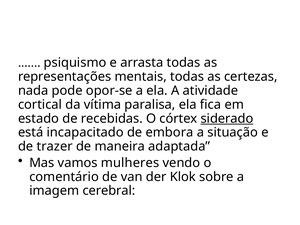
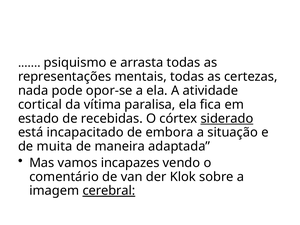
trazer: trazer -> muita (55, 146)
mulheres: mulheres -> incapazes (130, 163)
cerebral underline: none -> present (109, 191)
